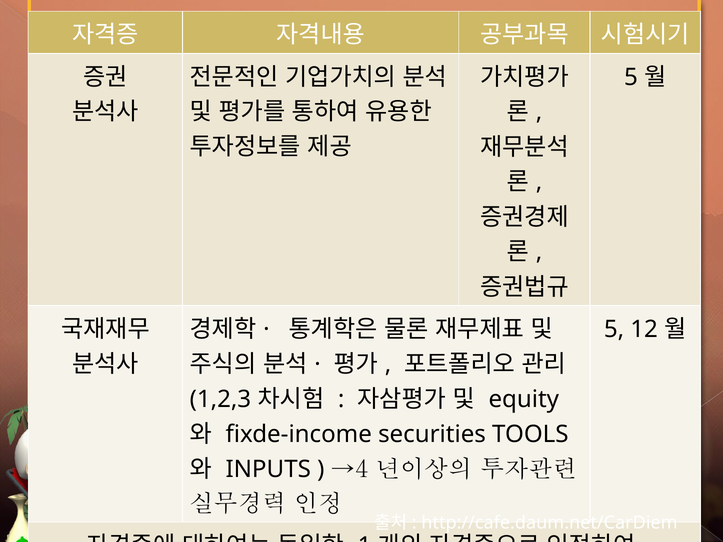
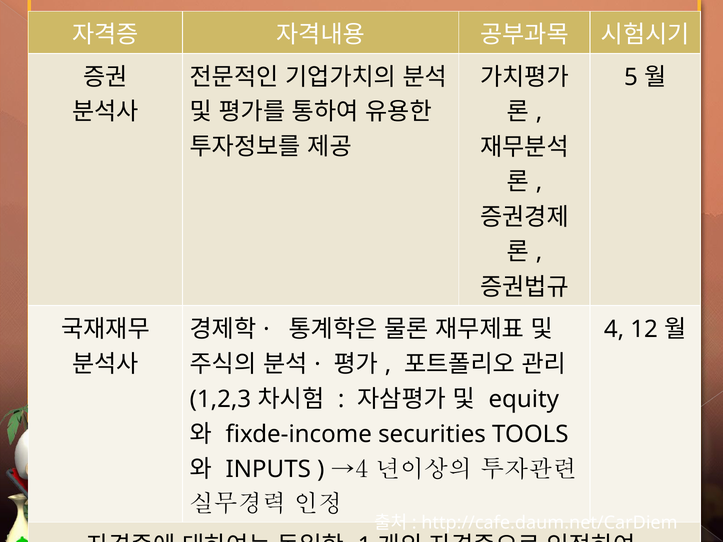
5: 5 -> 4 (614, 329)
